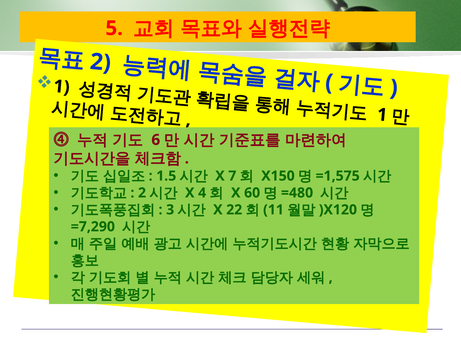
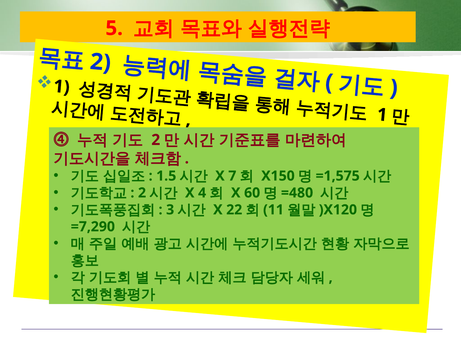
6: 6 -> 2 (156, 140)
